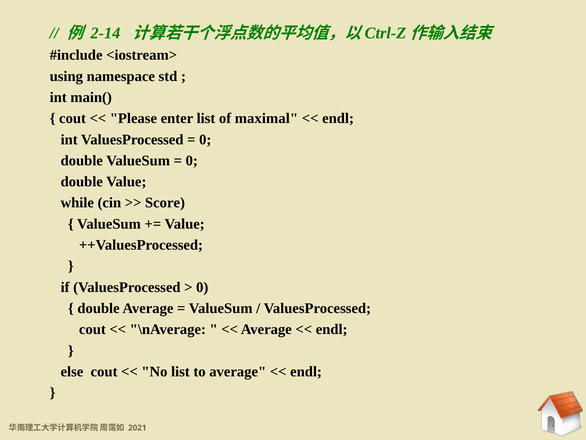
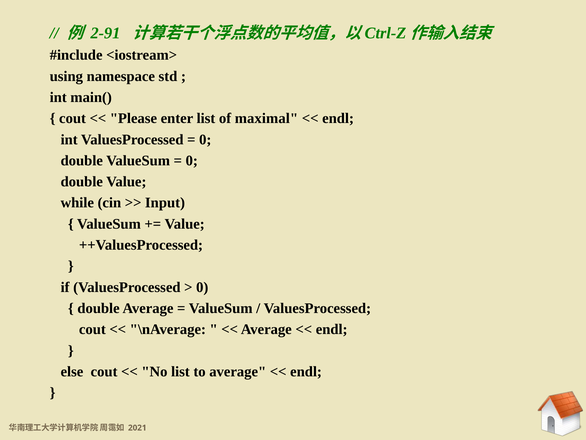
2-14: 2-14 -> 2-91 (105, 33)
Score: Score -> Input (165, 203)
